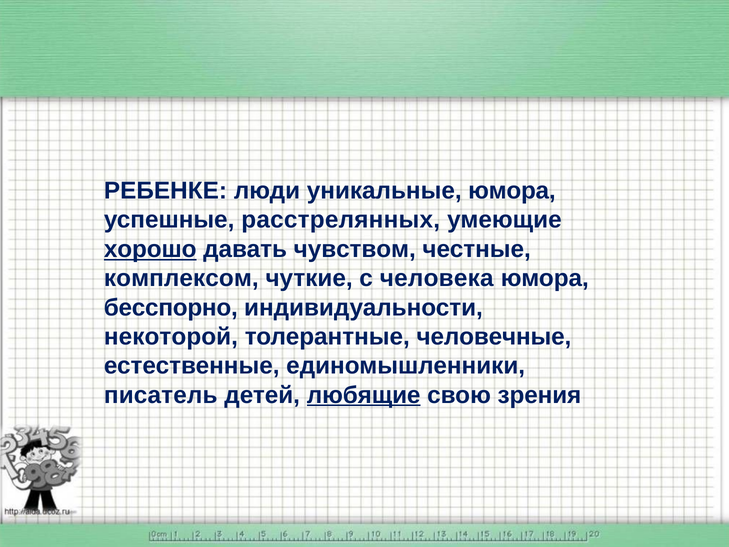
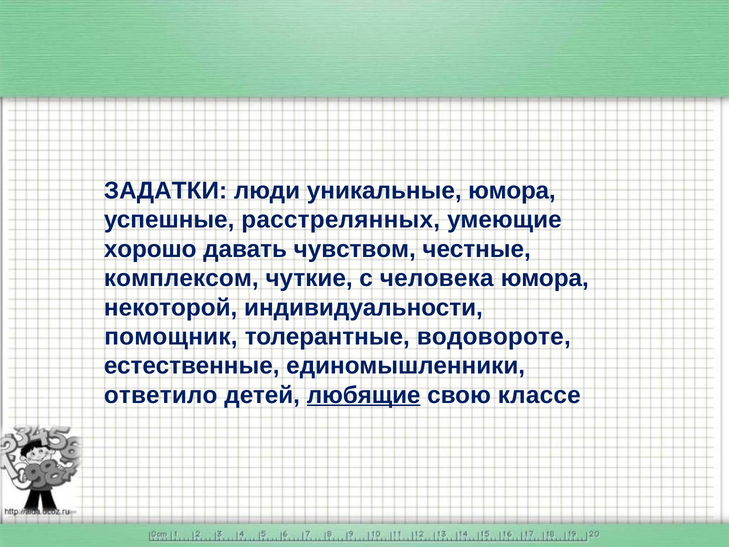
РЕБЕНКЕ: РЕБЕНКЕ -> ЗАДАТКИ (166, 191)
хорошо underline: present -> none (150, 249)
бесспорно: бесспорно -> некоторой (171, 307)
некоторой: некоторой -> помощник (171, 337)
человечные: человечные -> водовороте (494, 337)
писатель: писатель -> ответило (161, 395)
зрения: зрения -> классе (539, 395)
